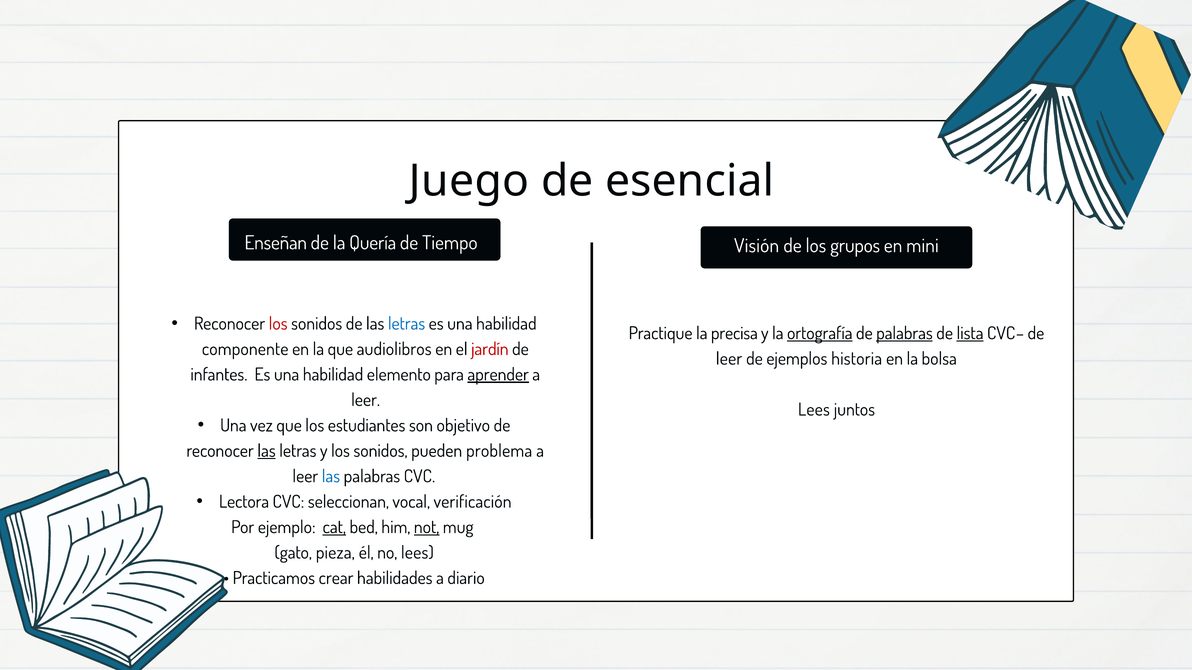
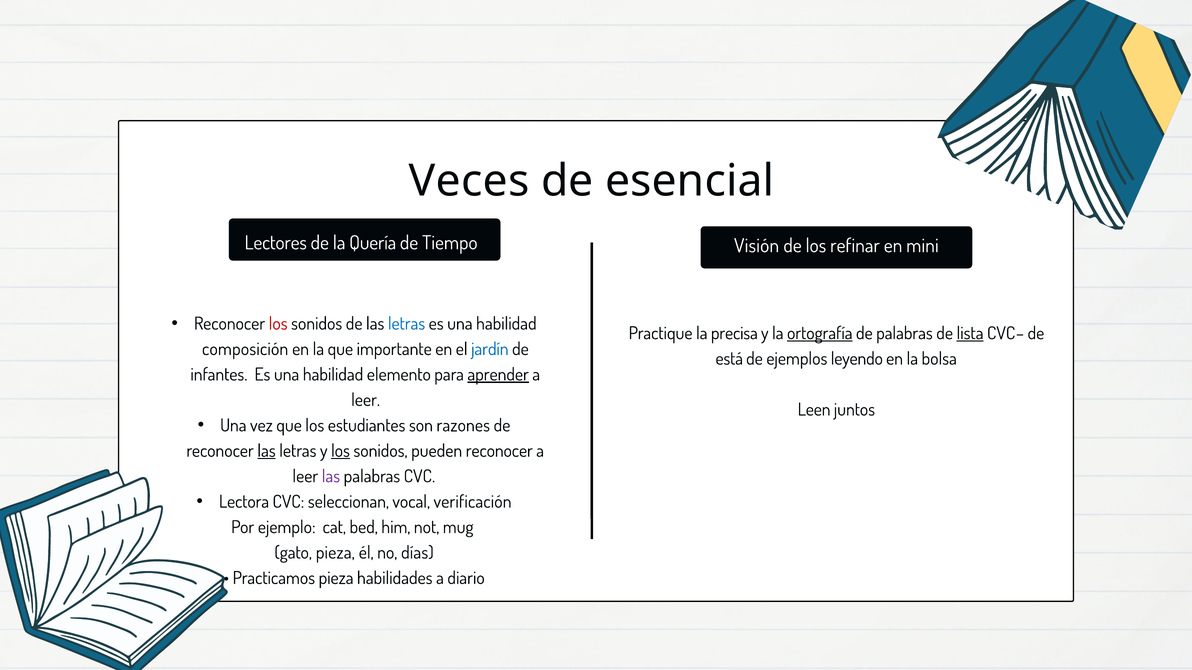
Juego: Juego -> Veces (469, 181)
Enseñan: Enseñan -> Lectores (276, 243)
grupos: grupos -> refinar (855, 246)
palabras underline: present -> none (904, 334)
componente: componente -> composición (245, 349)
audiolibros: audiolibros -> importante (394, 349)
jardín colour: red -> blue (490, 349)
leer: leer -> está (729, 359)
historia: historia -> leyendo (857, 359)
Lees: Lees -> Leen (814, 410)
objetivo: objetivo -> razones (463, 426)
los underline: none -> present (340, 451)
pueden problema: problema -> reconocer (499, 451)
las colour: blue -> purple (331, 477)
cat underline: present -> none (334, 528)
not underline: present -> none (427, 528)
no lees: lees -> días (417, 553)
Practicamos crear: crear -> pieza (336, 579)
